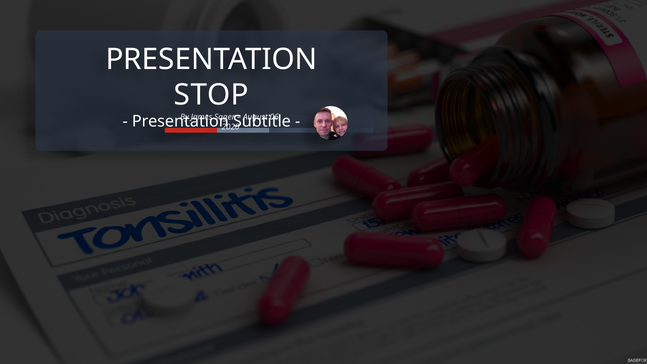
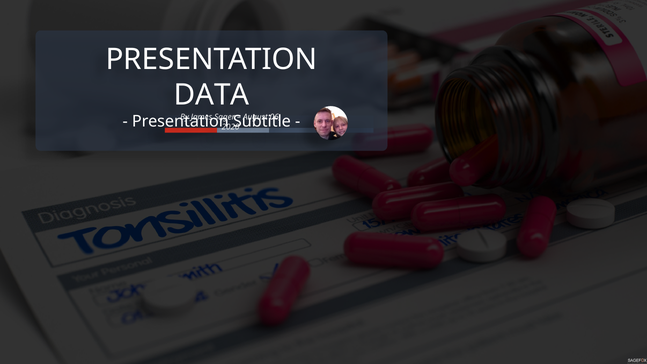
STOP: STOP -> DATA (212, 95)
